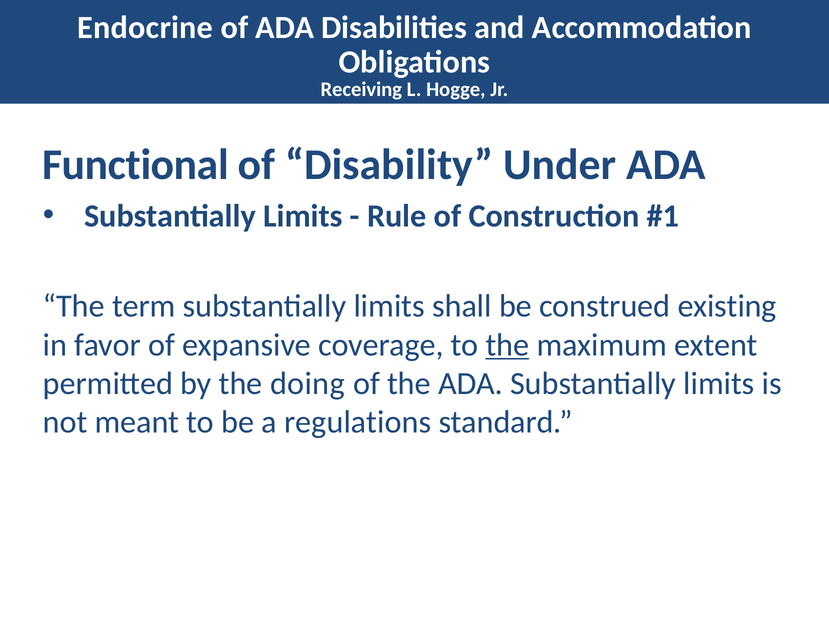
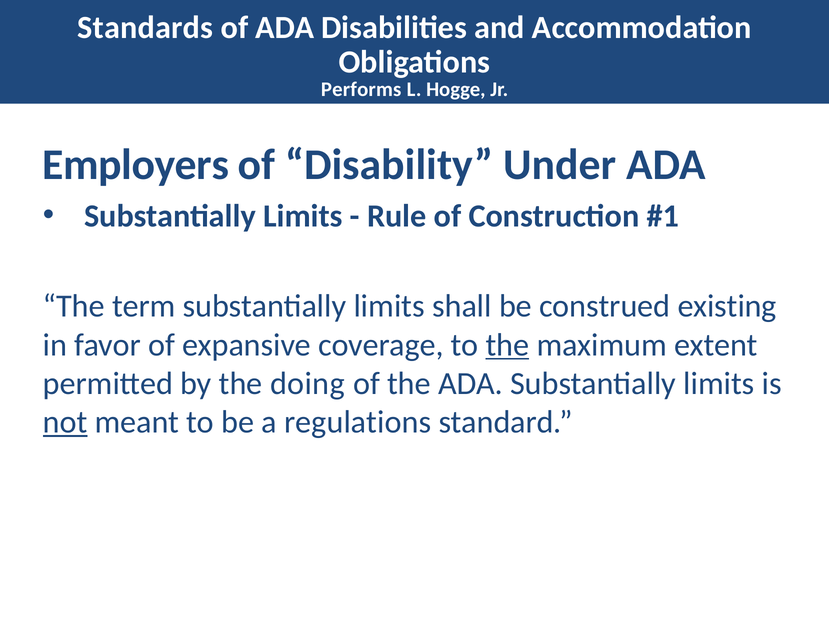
Endocrine: Endocrine -> Standards (145, 27)
Receiving: Receiving -> Performs (361, 89)
Functional: Functional -> Employers (136, 165)
not underline: none -> present (65, 422)
